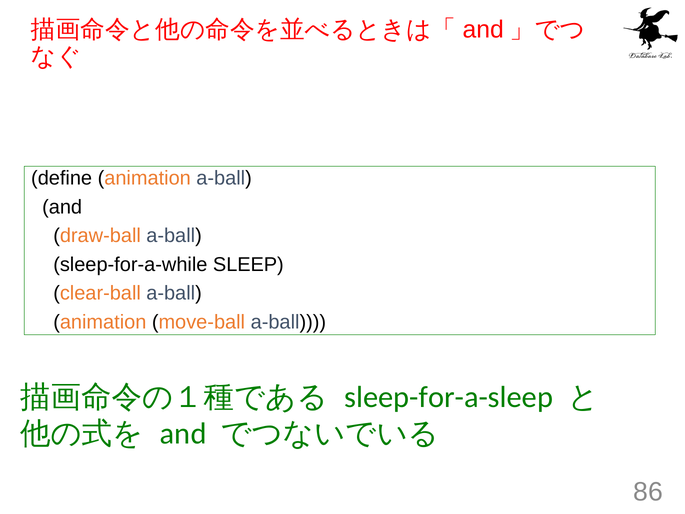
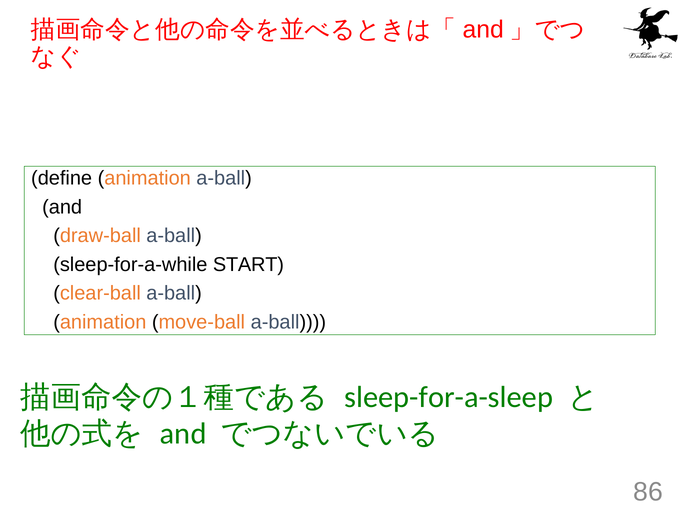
SLEEP: SLEEP -> START (248, 264)
